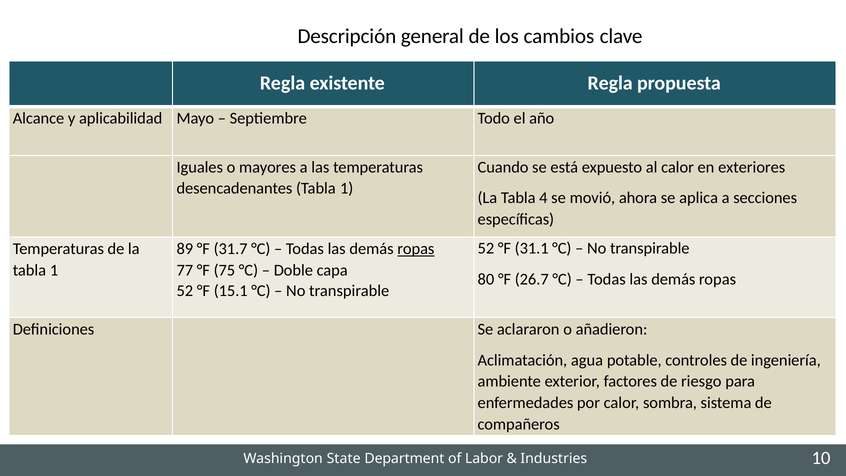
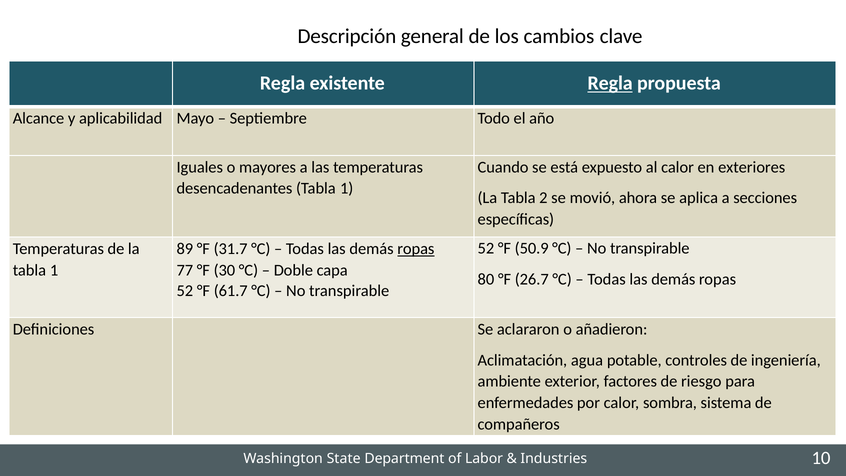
Regla underline: none -> present (610, 83)
4: 4 -> 2 (543, 198)
31.1: 31.1 -> 50.9 (532, 248)
75: 75 -> 30 (224, 270)
15.1: 15.1 -> 61.7 (231, 291)
